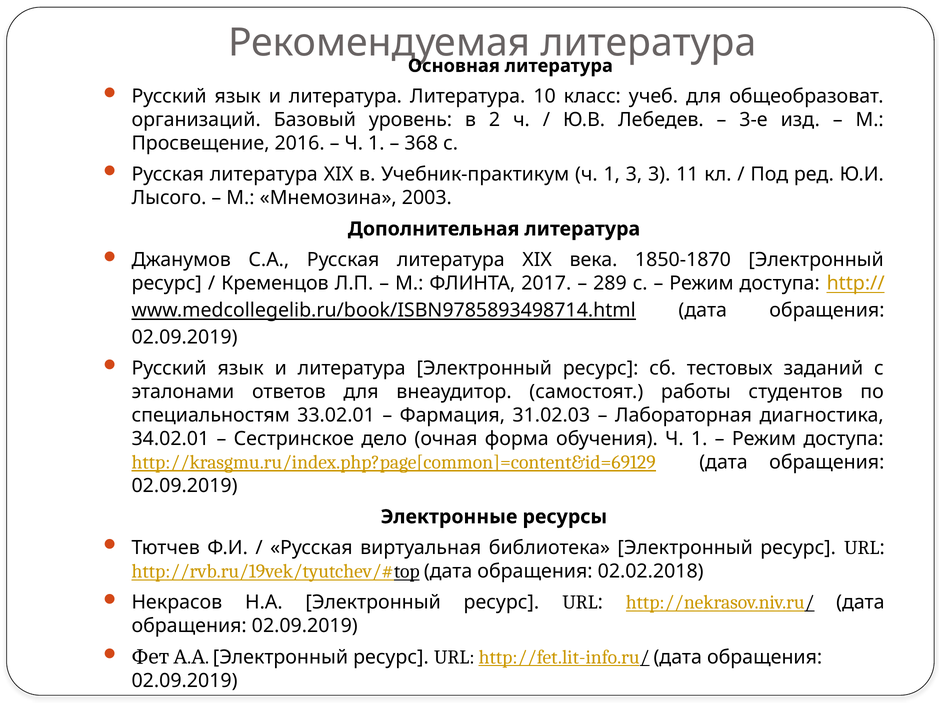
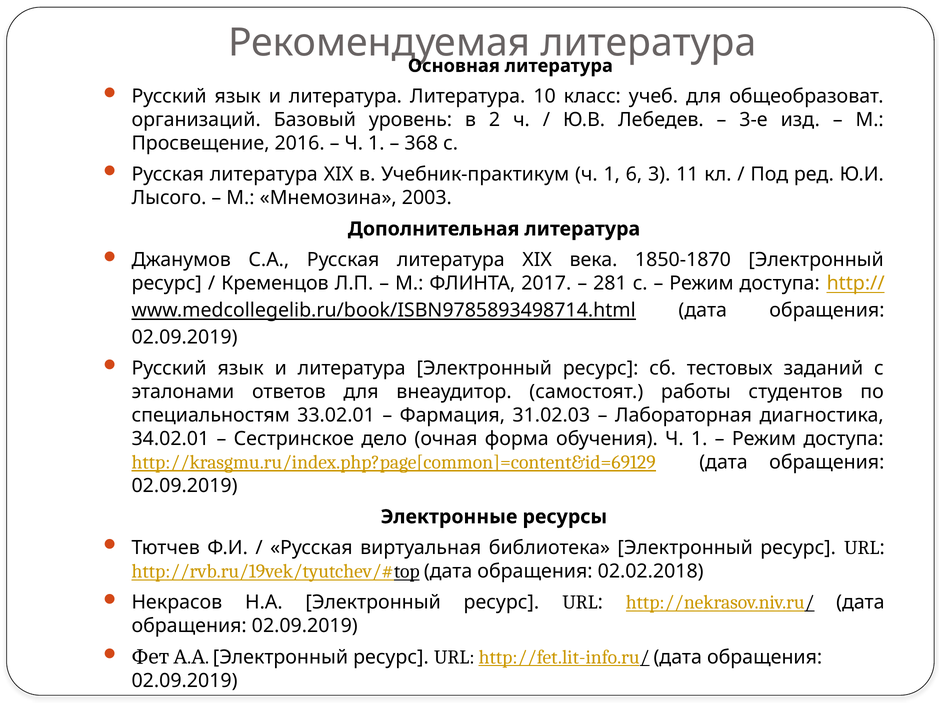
1 3: 3 -> 6 (634, 175)
289: 289 -> 281 (610, 284)
